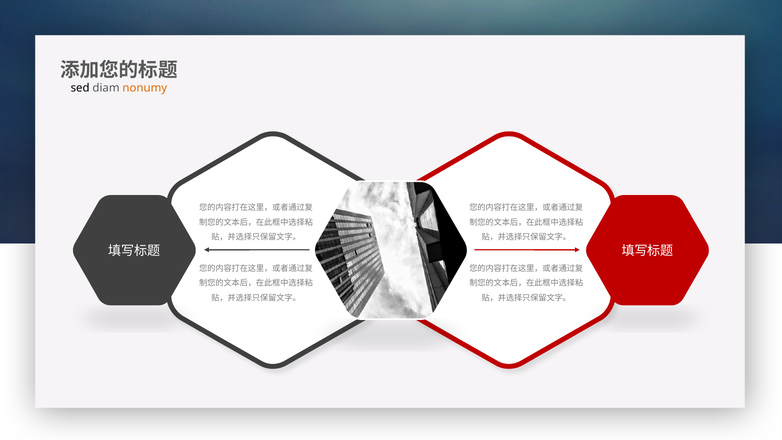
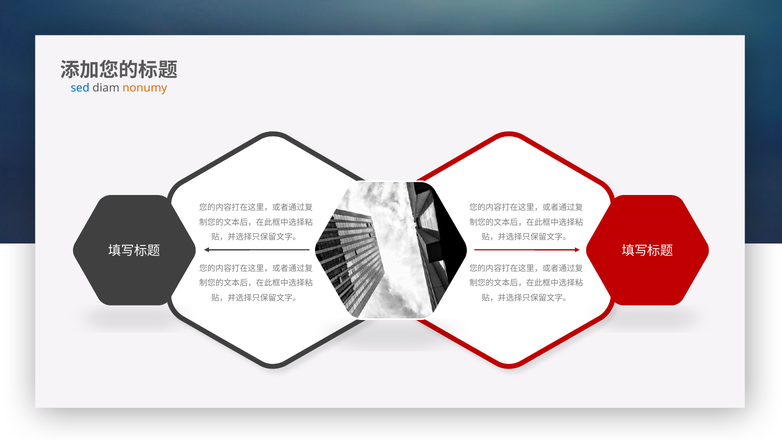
sed colour: black -> blue (80, 88)
